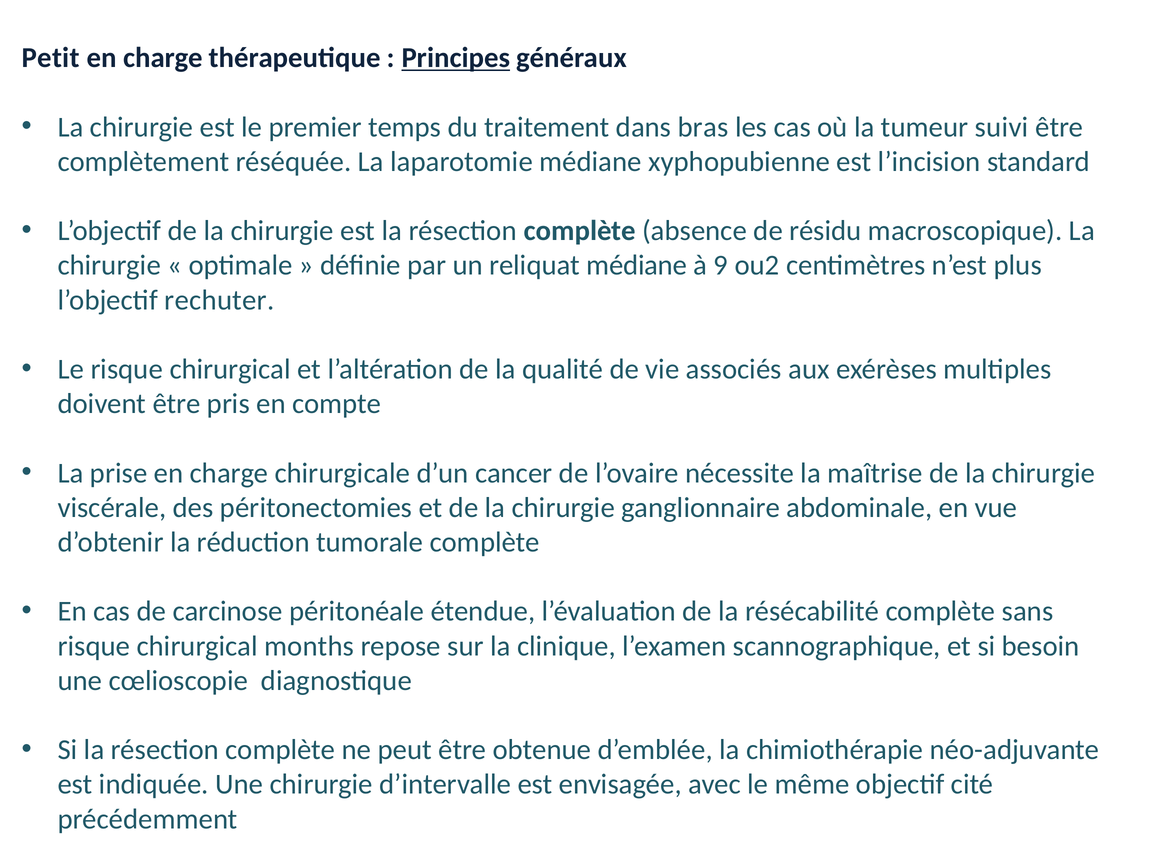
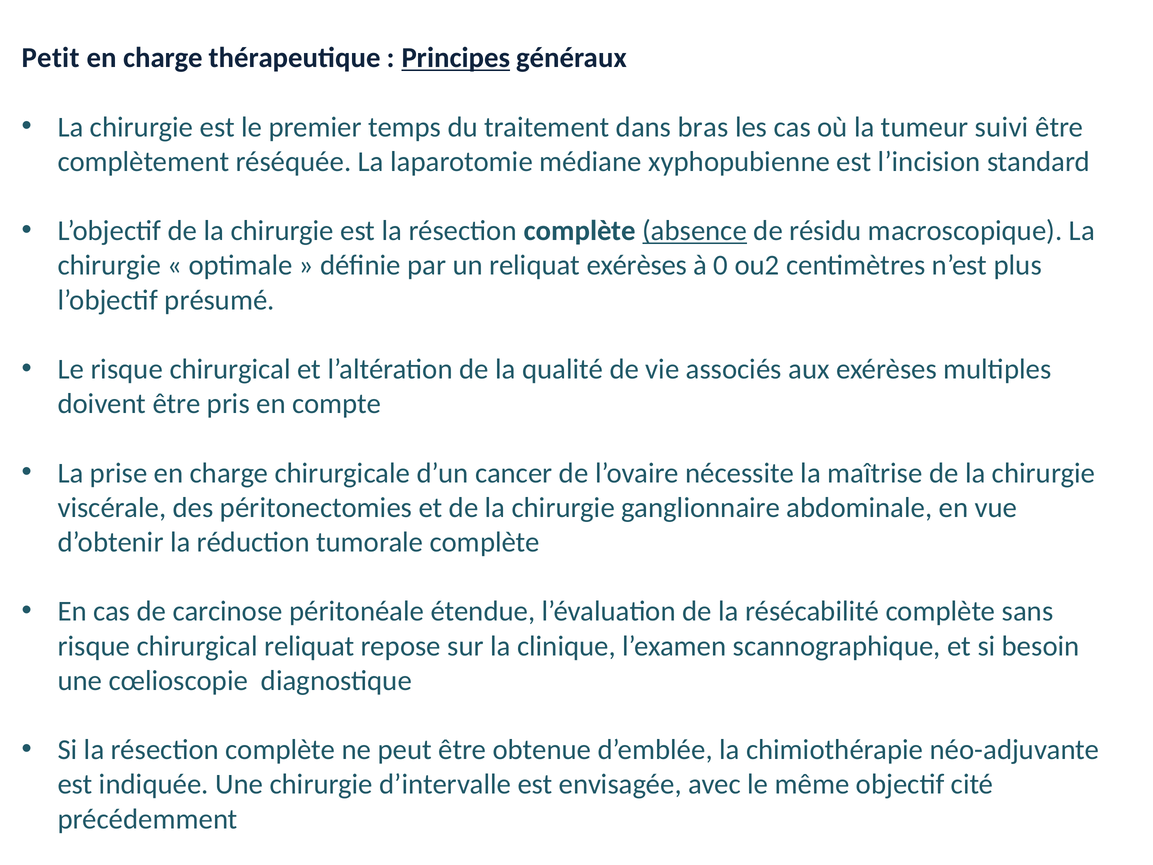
absence underline: none -> present (695, 231)
reliquat médiane: médiane -> exérèses (637, 265)
9: 9 -> 0 (721, 265)
rechuter: rechuter -> présumé (220, 300)
chirurgical months: months -> reliquat (309, 646)
